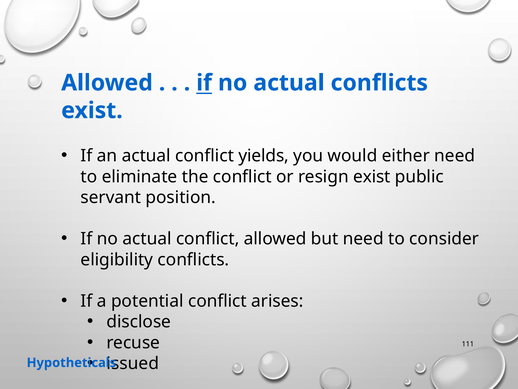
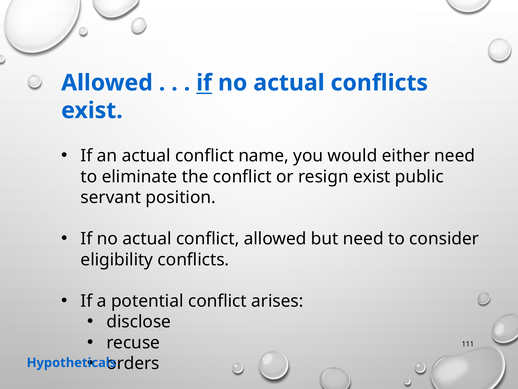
yields: yields -> name (264, 156)
issued: issued -> orders (133, 363)
